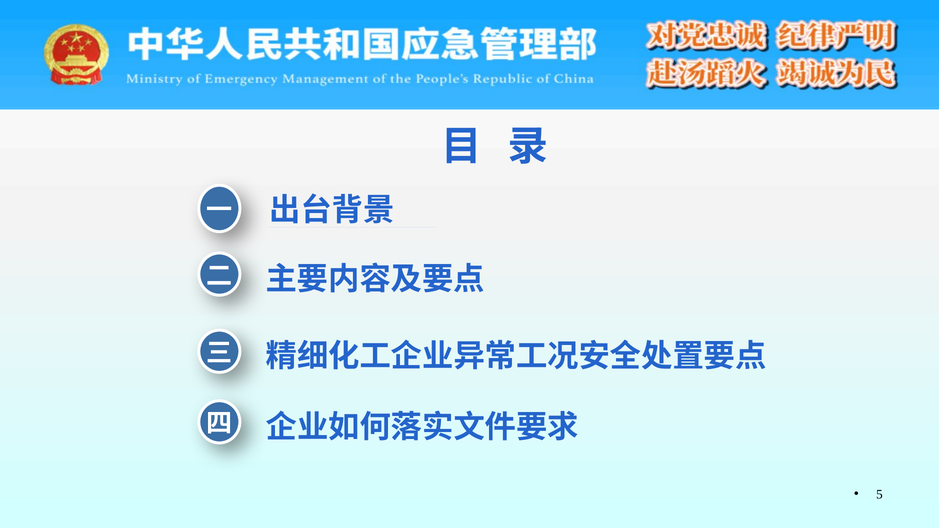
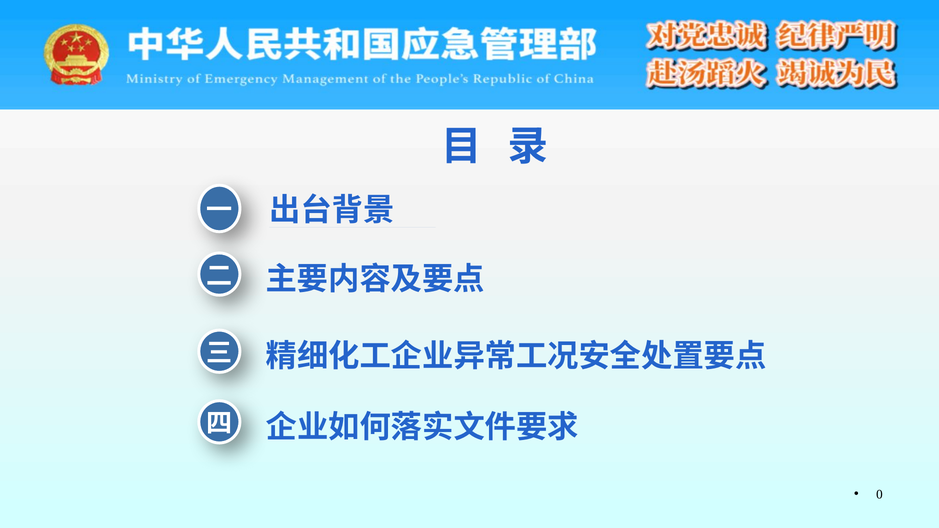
5: 5 -> 0 (879, 495)
